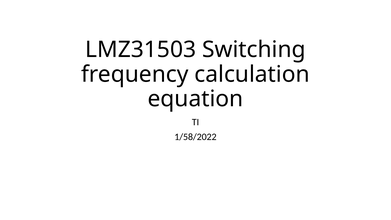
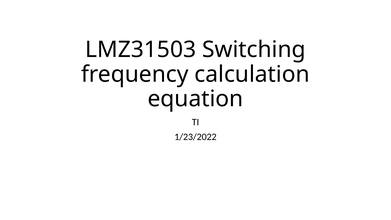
1/58/2022: 1/58/2022 -> 1/23/2022 (195, 137)
